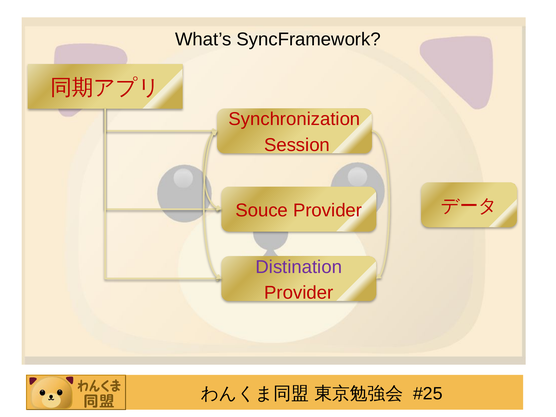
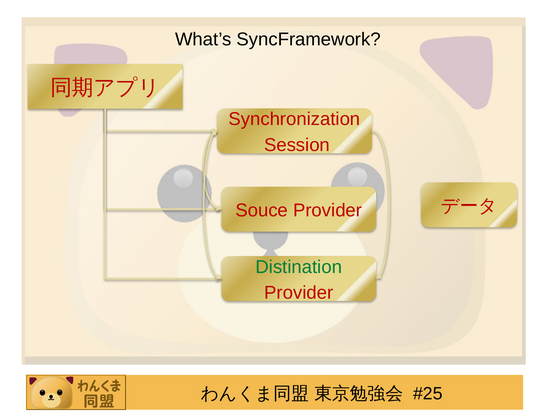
Distination colour: purple -> green (299, 267)
